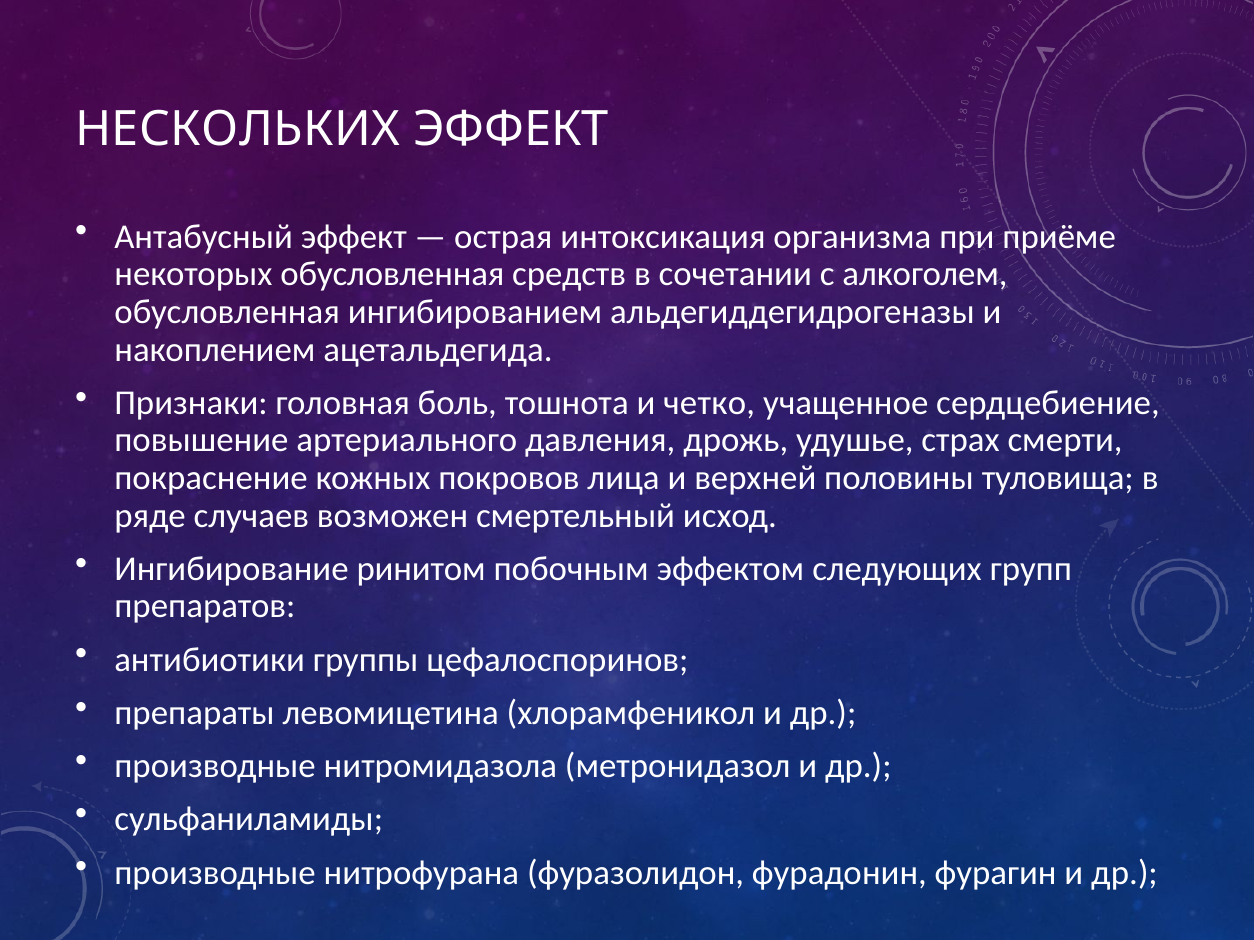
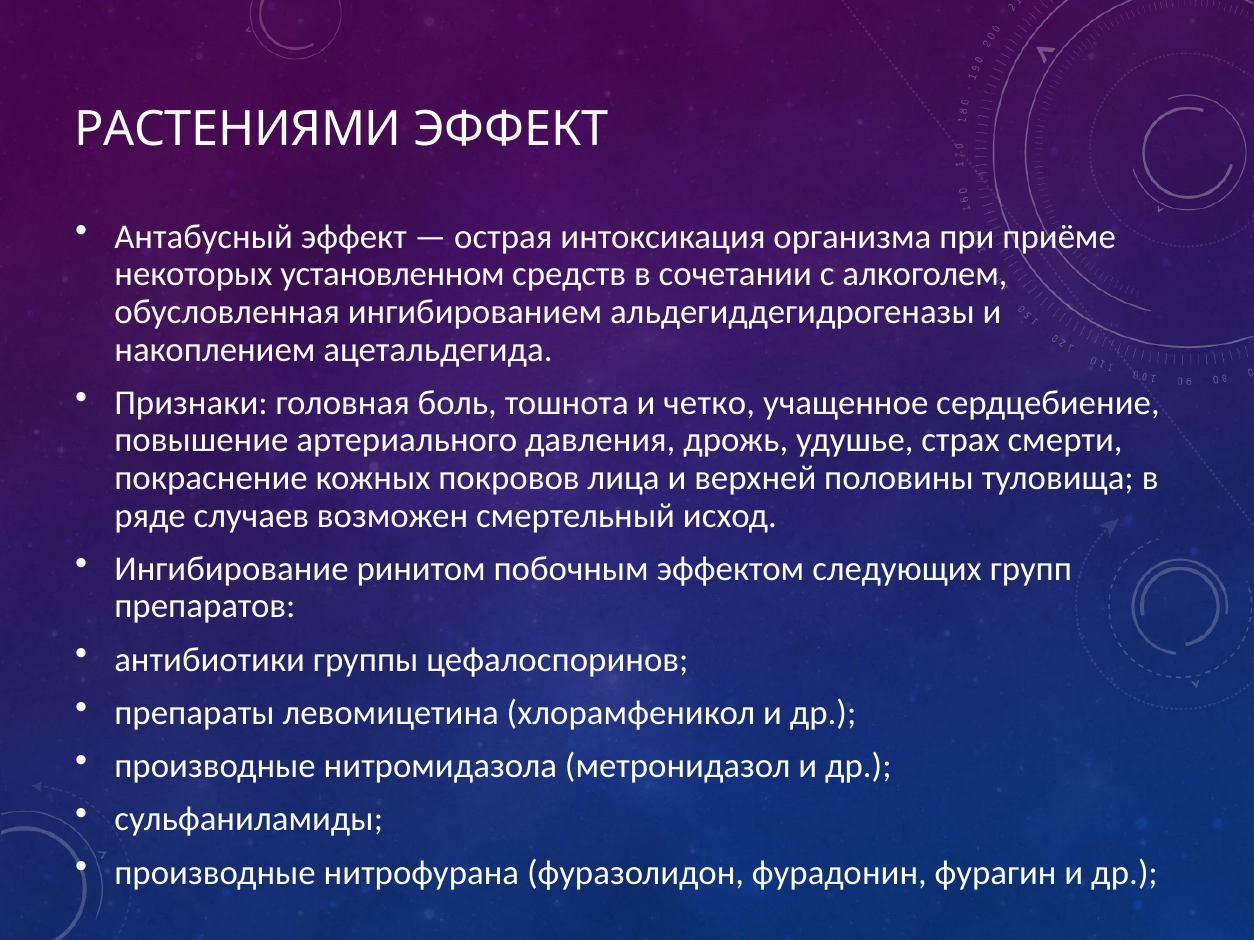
НЕСКОЛЬКИХ: НЕСКОЛЬКИХ -> РАСТЕНИЯМИ (238, 130)
некоторых обусловленная: обусловленная -> установленном (392, 275)
